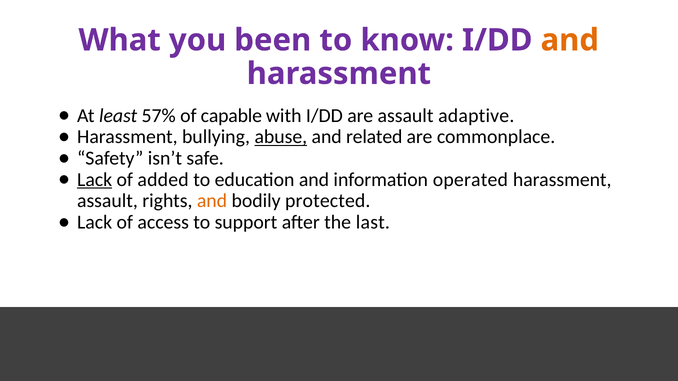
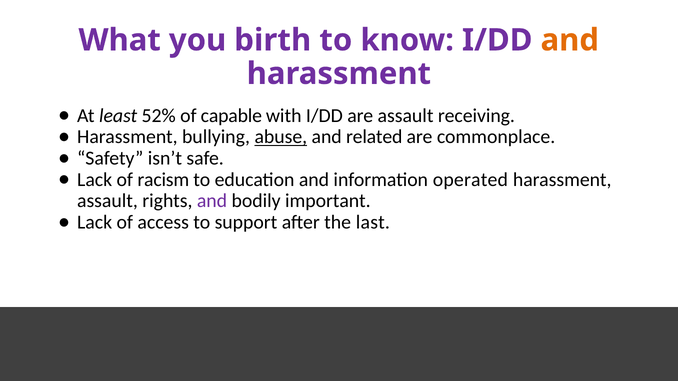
been: been -> birth (273, 40)
57%: 57% -> 52% (159, 116)
adaptive: adaptive -> receiving (476, 116)
Lack underline: present -> none (95, 180)
added: added -> racism (163, 180)
and colour: orange -> purple (212, 201)
protected: protected -> important (328, 201)
